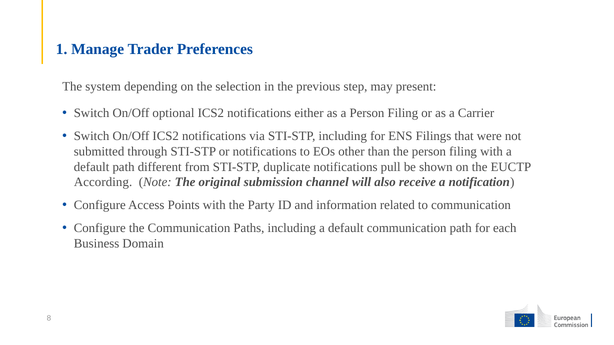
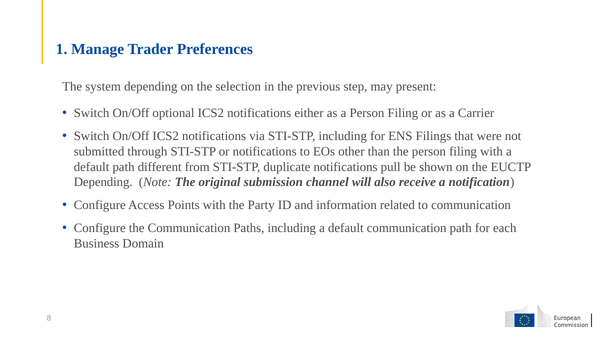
According: According -> Depending (103, 182)
